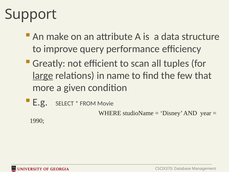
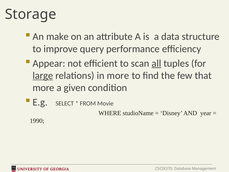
Support: Support -> Storage (31, 14)
Greatly: Greatly -> Appear (49, 63)
all underline: none -> present (156, 63)
in name: name -> more (118, 75)
